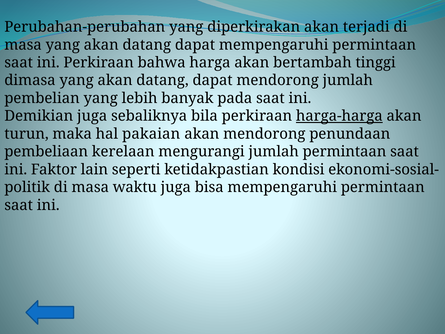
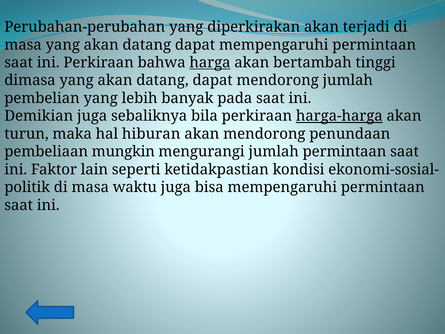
harga underline: none -> present (210, 63)
pakaian: pakaian -> hiburan (151, 134)
kerelaan: kerelaan -> mungkin (123, 152)
